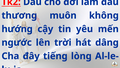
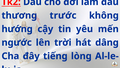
muôn: muôn -> trước (63, 15)
